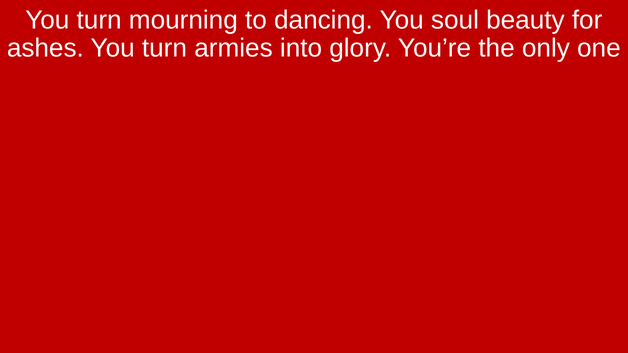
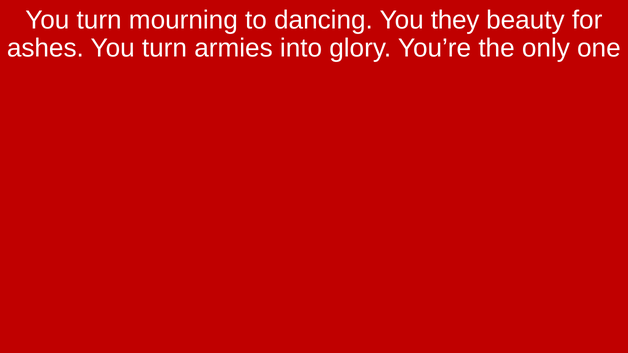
soul: soul -> they (455, 20)
